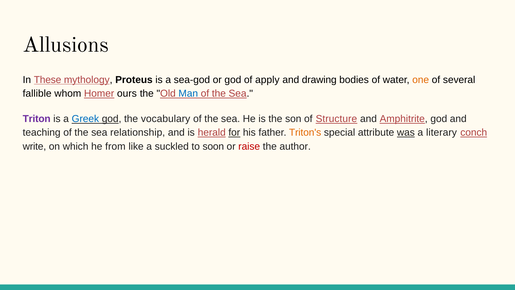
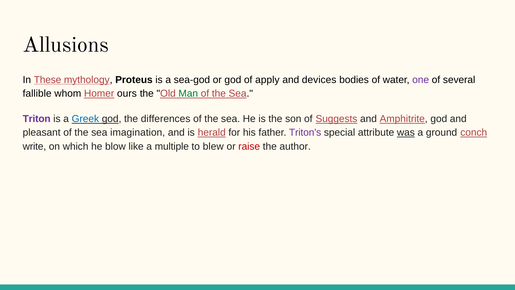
drawing: drawing -> devices (319, 80)
one colour: orange -> purple (421, 80)
Man colour: blue -> green (188, 93)
vocabulary: vocabulary -> differences (166, 119)
Structure: Structure -> Suggests (336, 119)
teaching: teaching -> pleasant (42, 132)
relationship: relationship -> imagination (138, 132)
for underline: present -> none (234, 132)
Triton's colour: orange -> purple (305, 132)
literary: literary -> ground (442, 132)
from: from -> blow (115, 146)
suckled: suckled -> multiple (172, 146)
soon: soon -> blew (213, 146)
